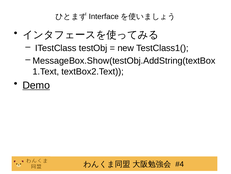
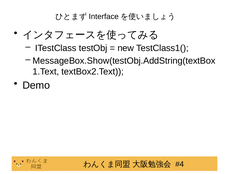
Demo underline: present -> none (36, 85)
